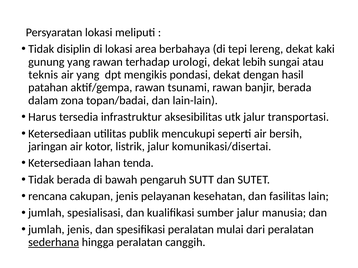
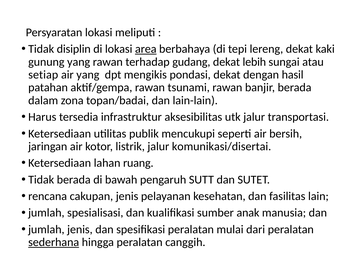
area underline: none -> present (146, 49)
urologi: urologi -> gudang (191, 62)
teknis: teknis -> setiap (43, 75)
tenda: tenda -> ruang (138, 163)
sumber jalur: jalur -> anak (248, 213)
